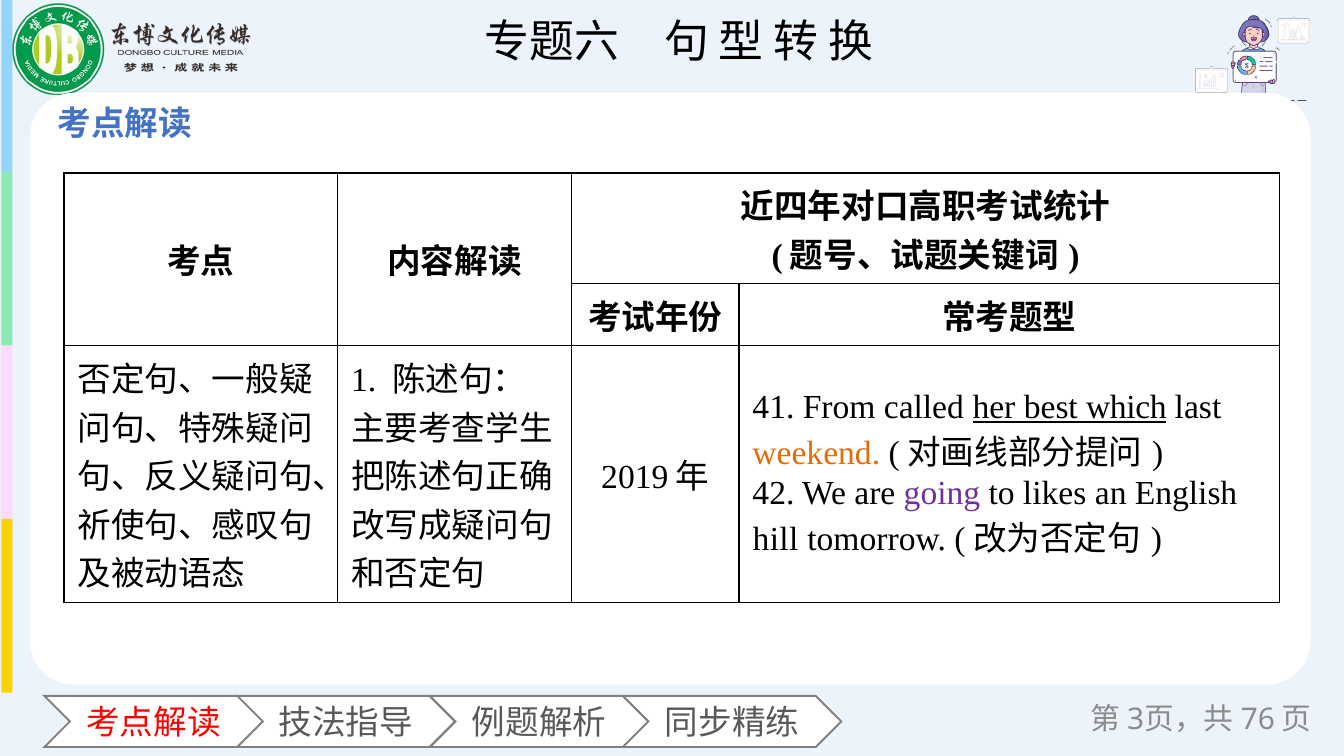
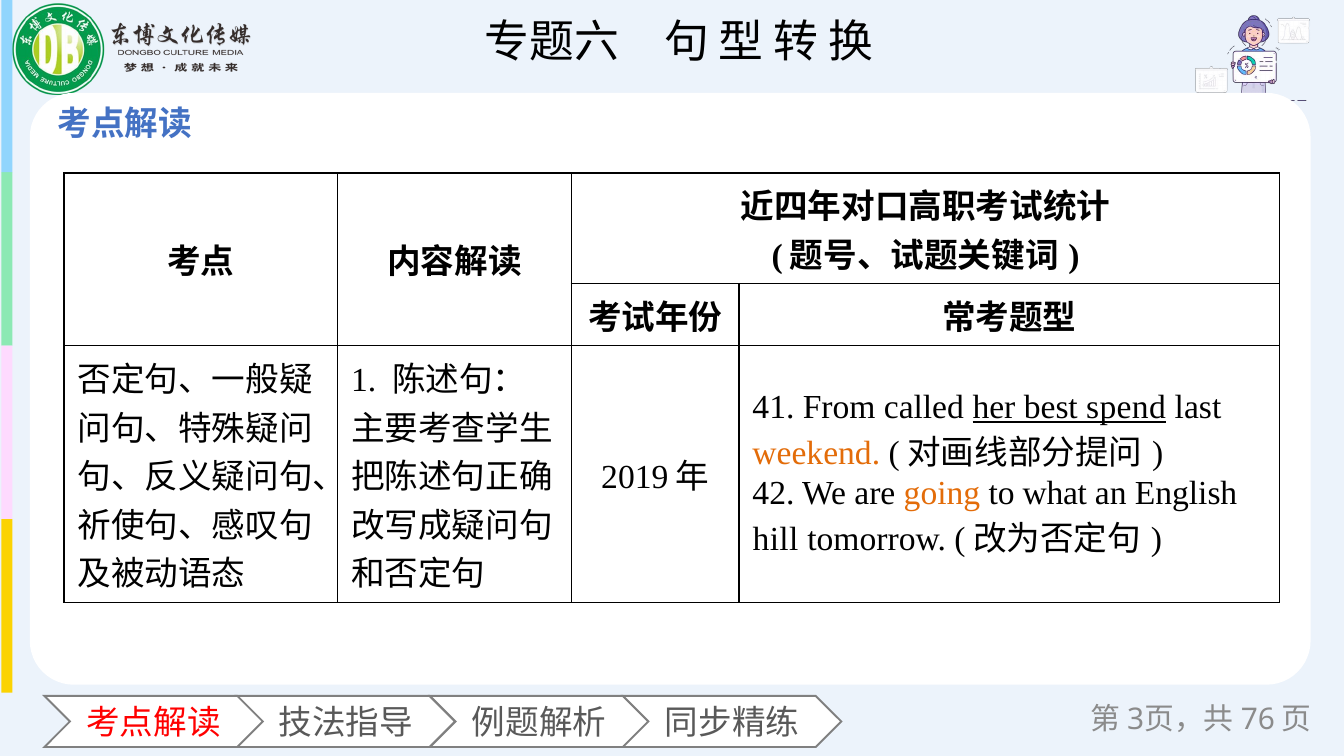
which: which -> spend (1126, 407)
going colour: purple -> orange (942, 493)
likes: likes -> what (1055, 493)
